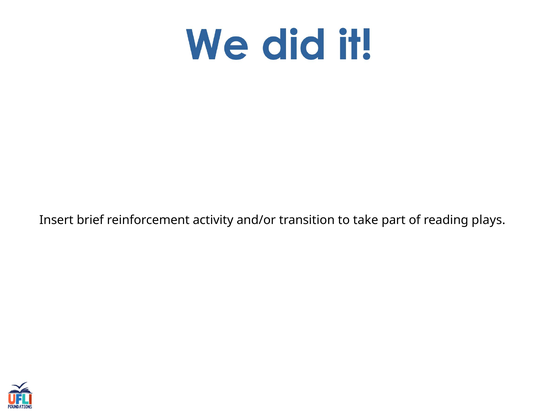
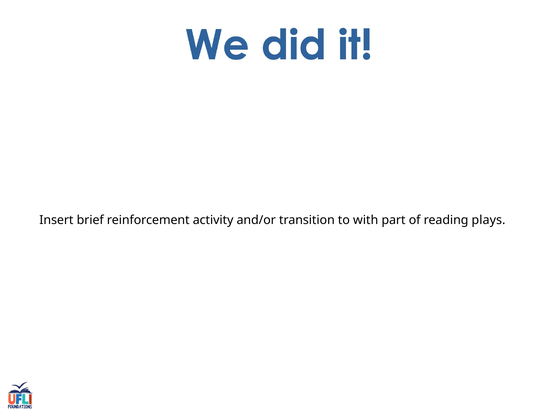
take: take -> with (366, 220)
